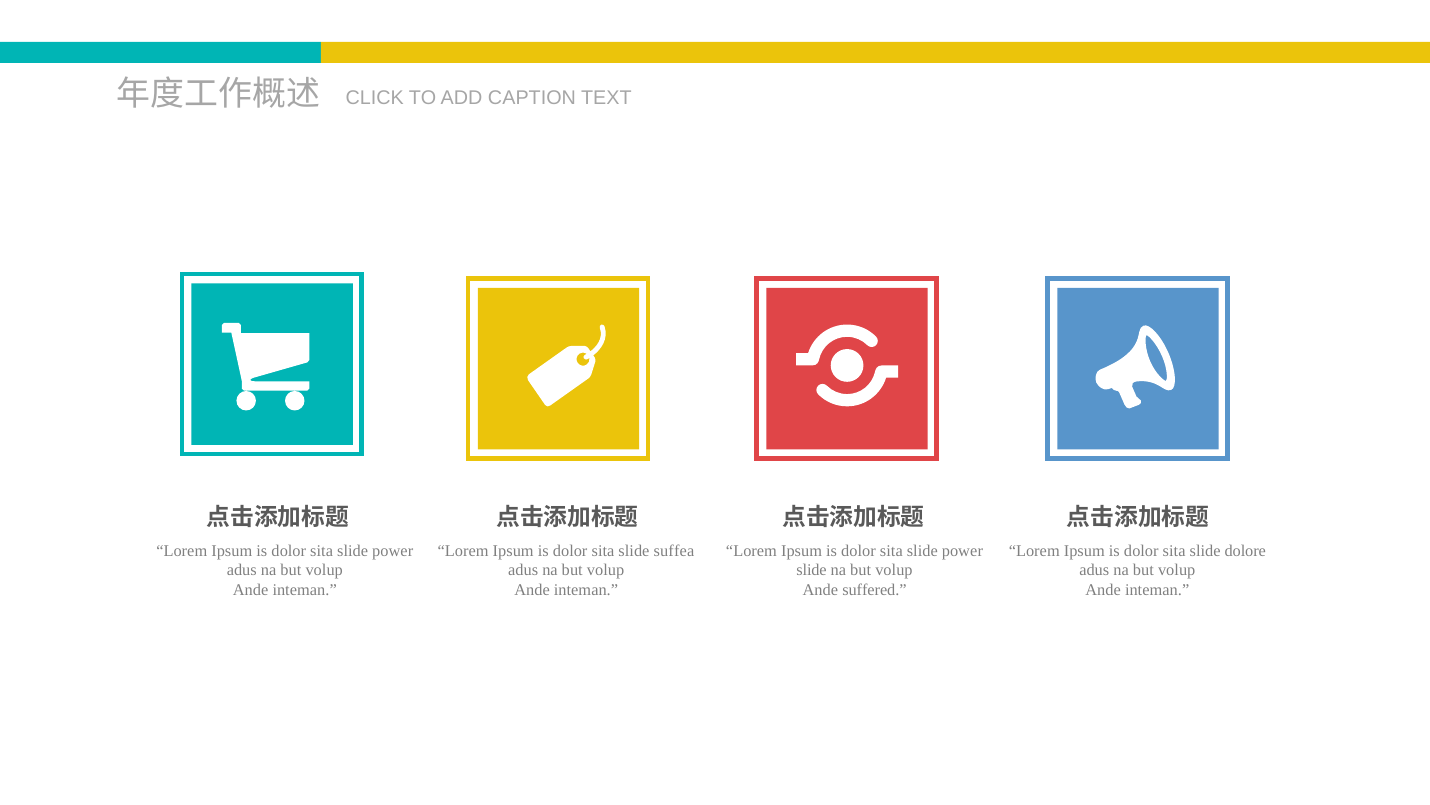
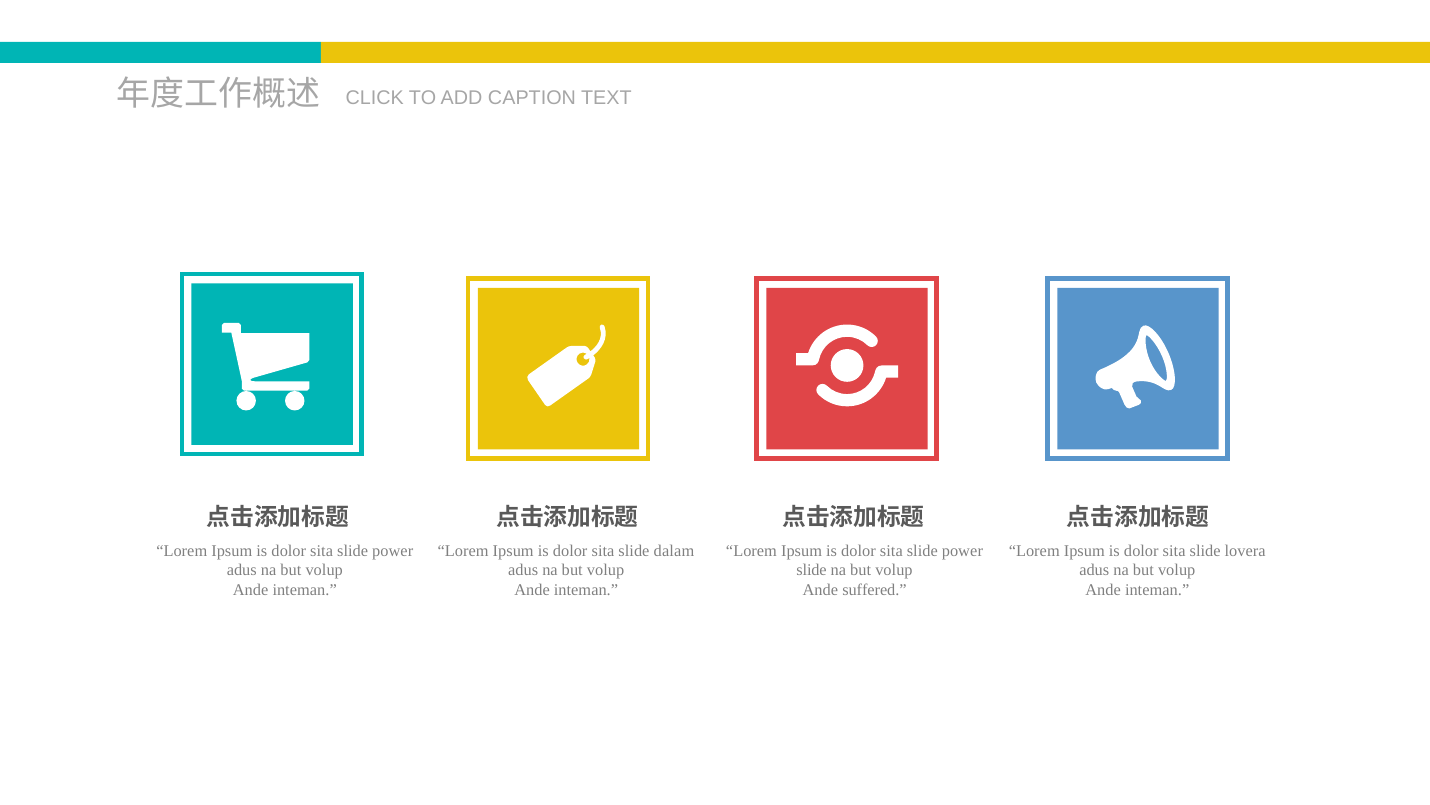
suffea: suffea -> dalam (674, 550)
dolore: dolore -> lovera (1245, 550)
